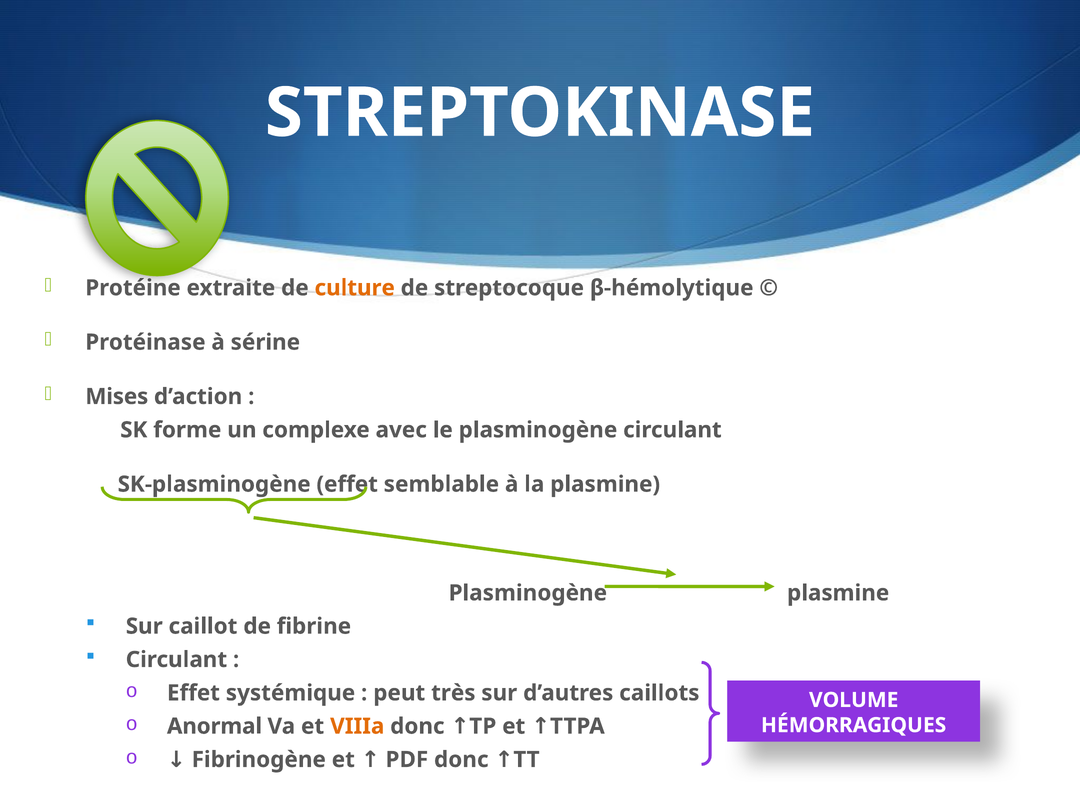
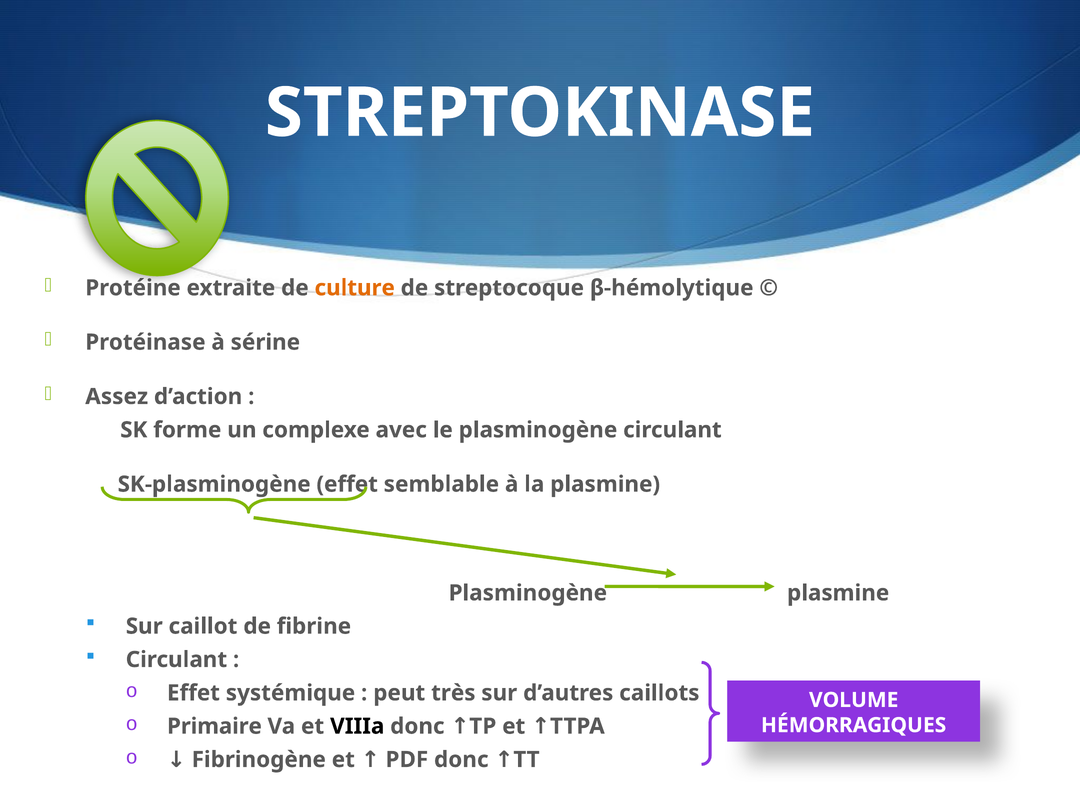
Mises: Mises -> Assez (117, 397)
Anormal: Anormal -> Primaire (214, 726)
VIIIa colour: orange -> black (357, 726)
